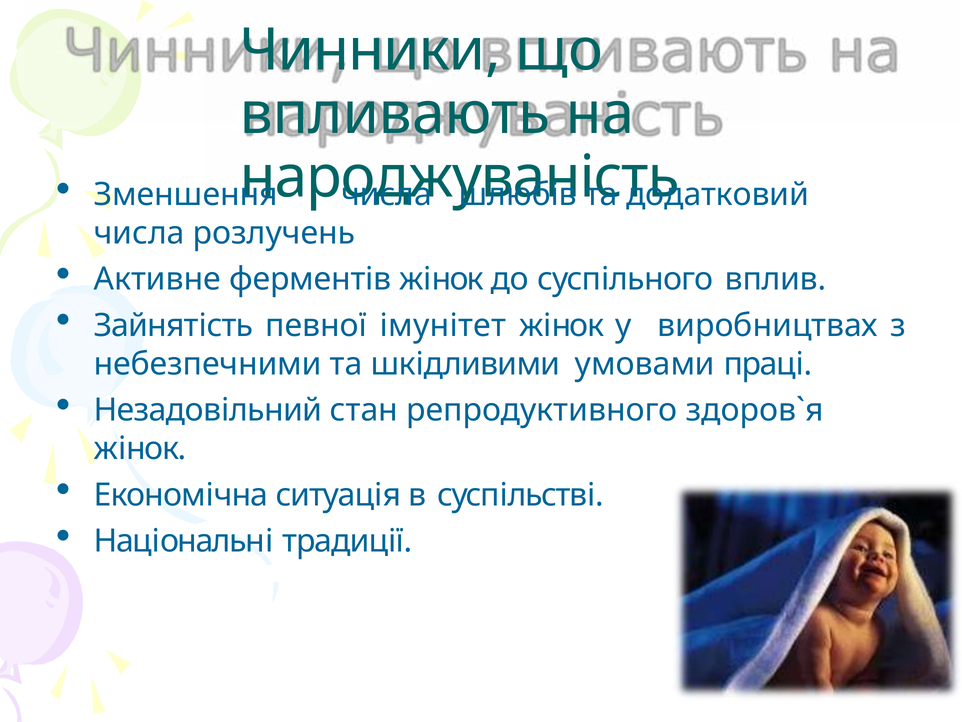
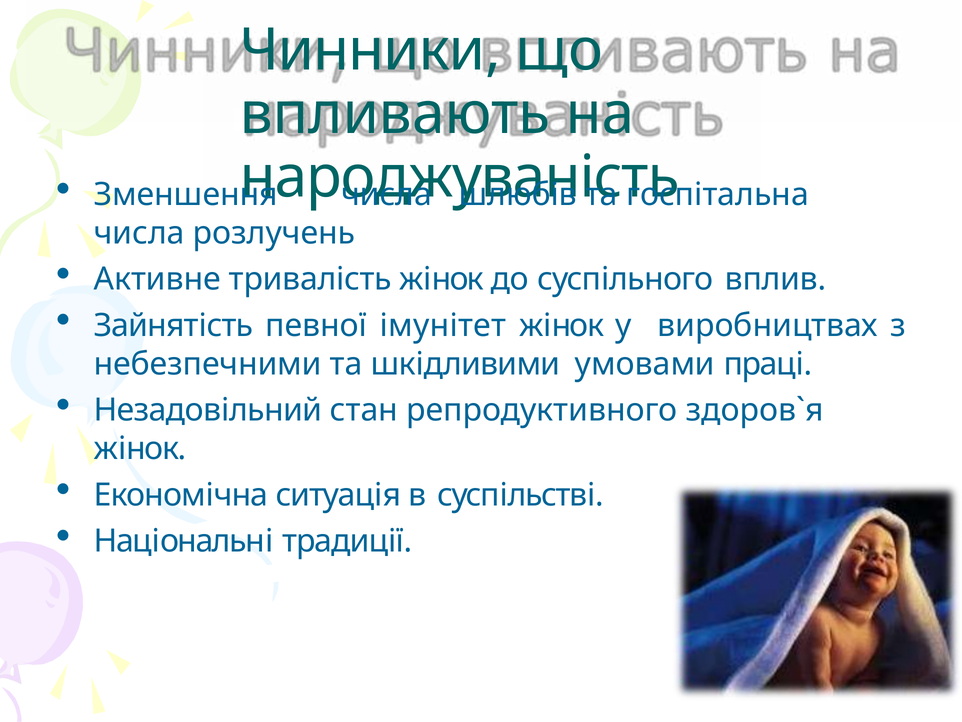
додатковий: додатковий -> госпітальна (718, 194)
ферментів: ферментів -> тривалість (310, 279)
